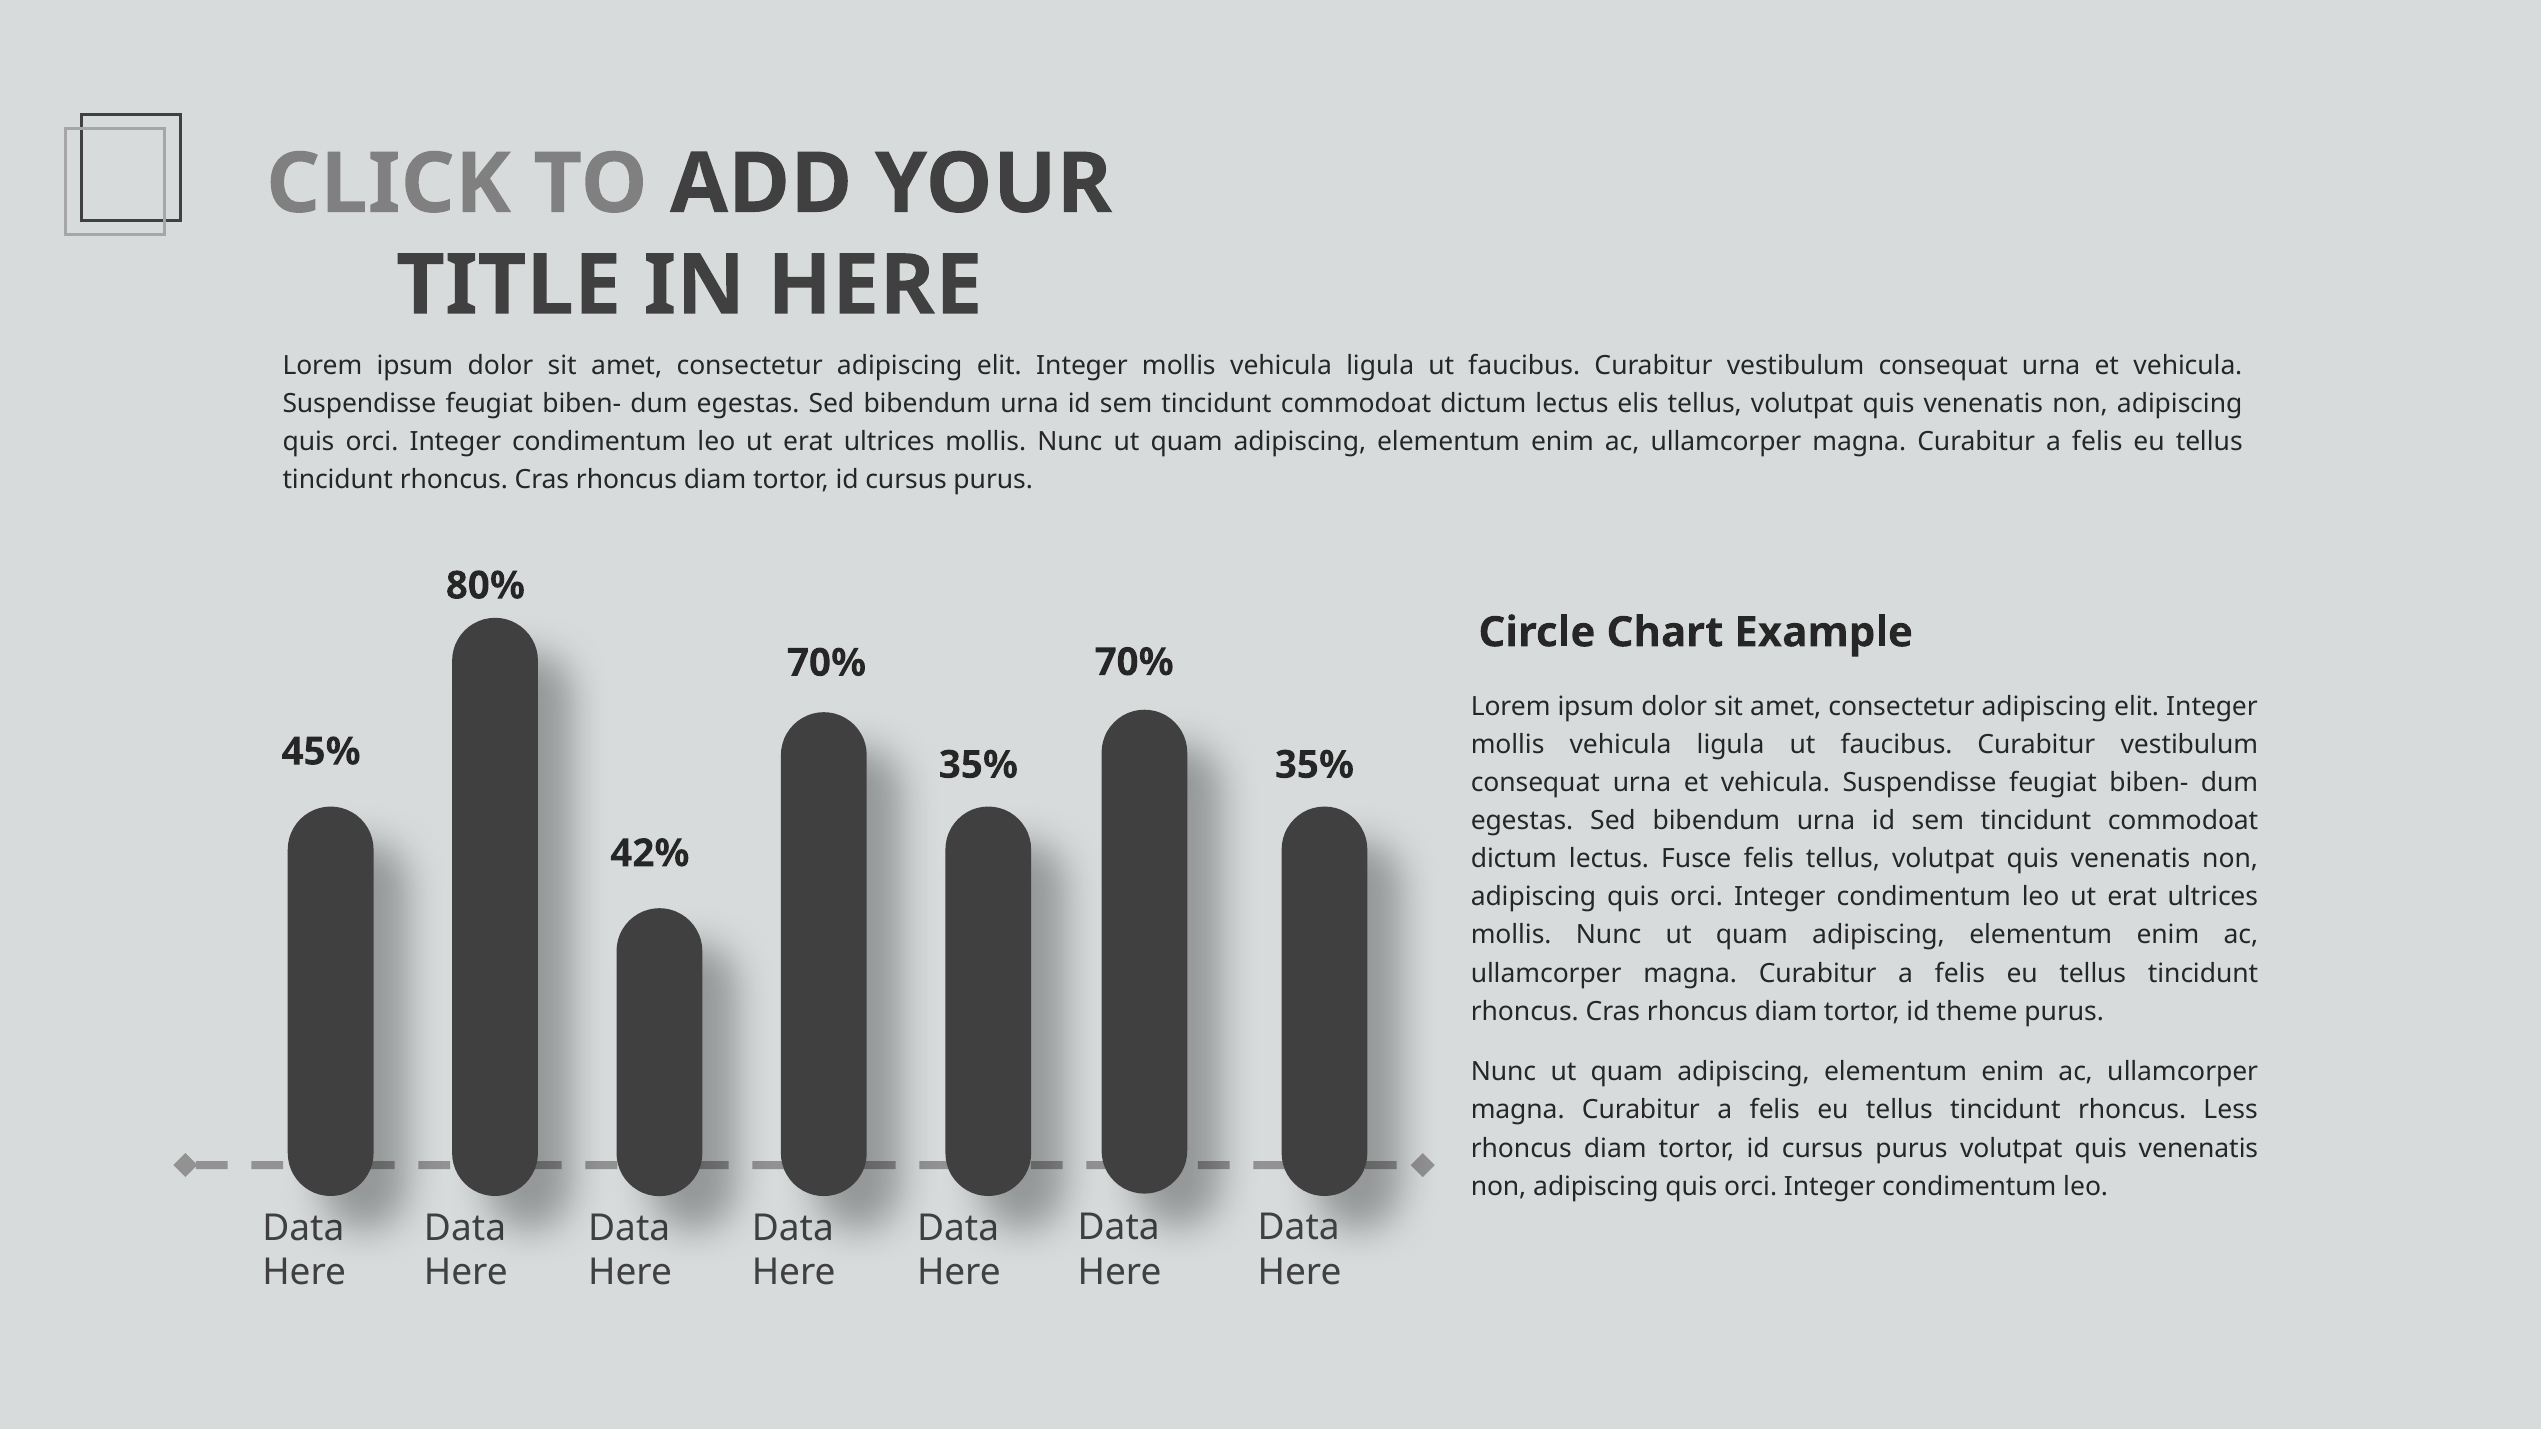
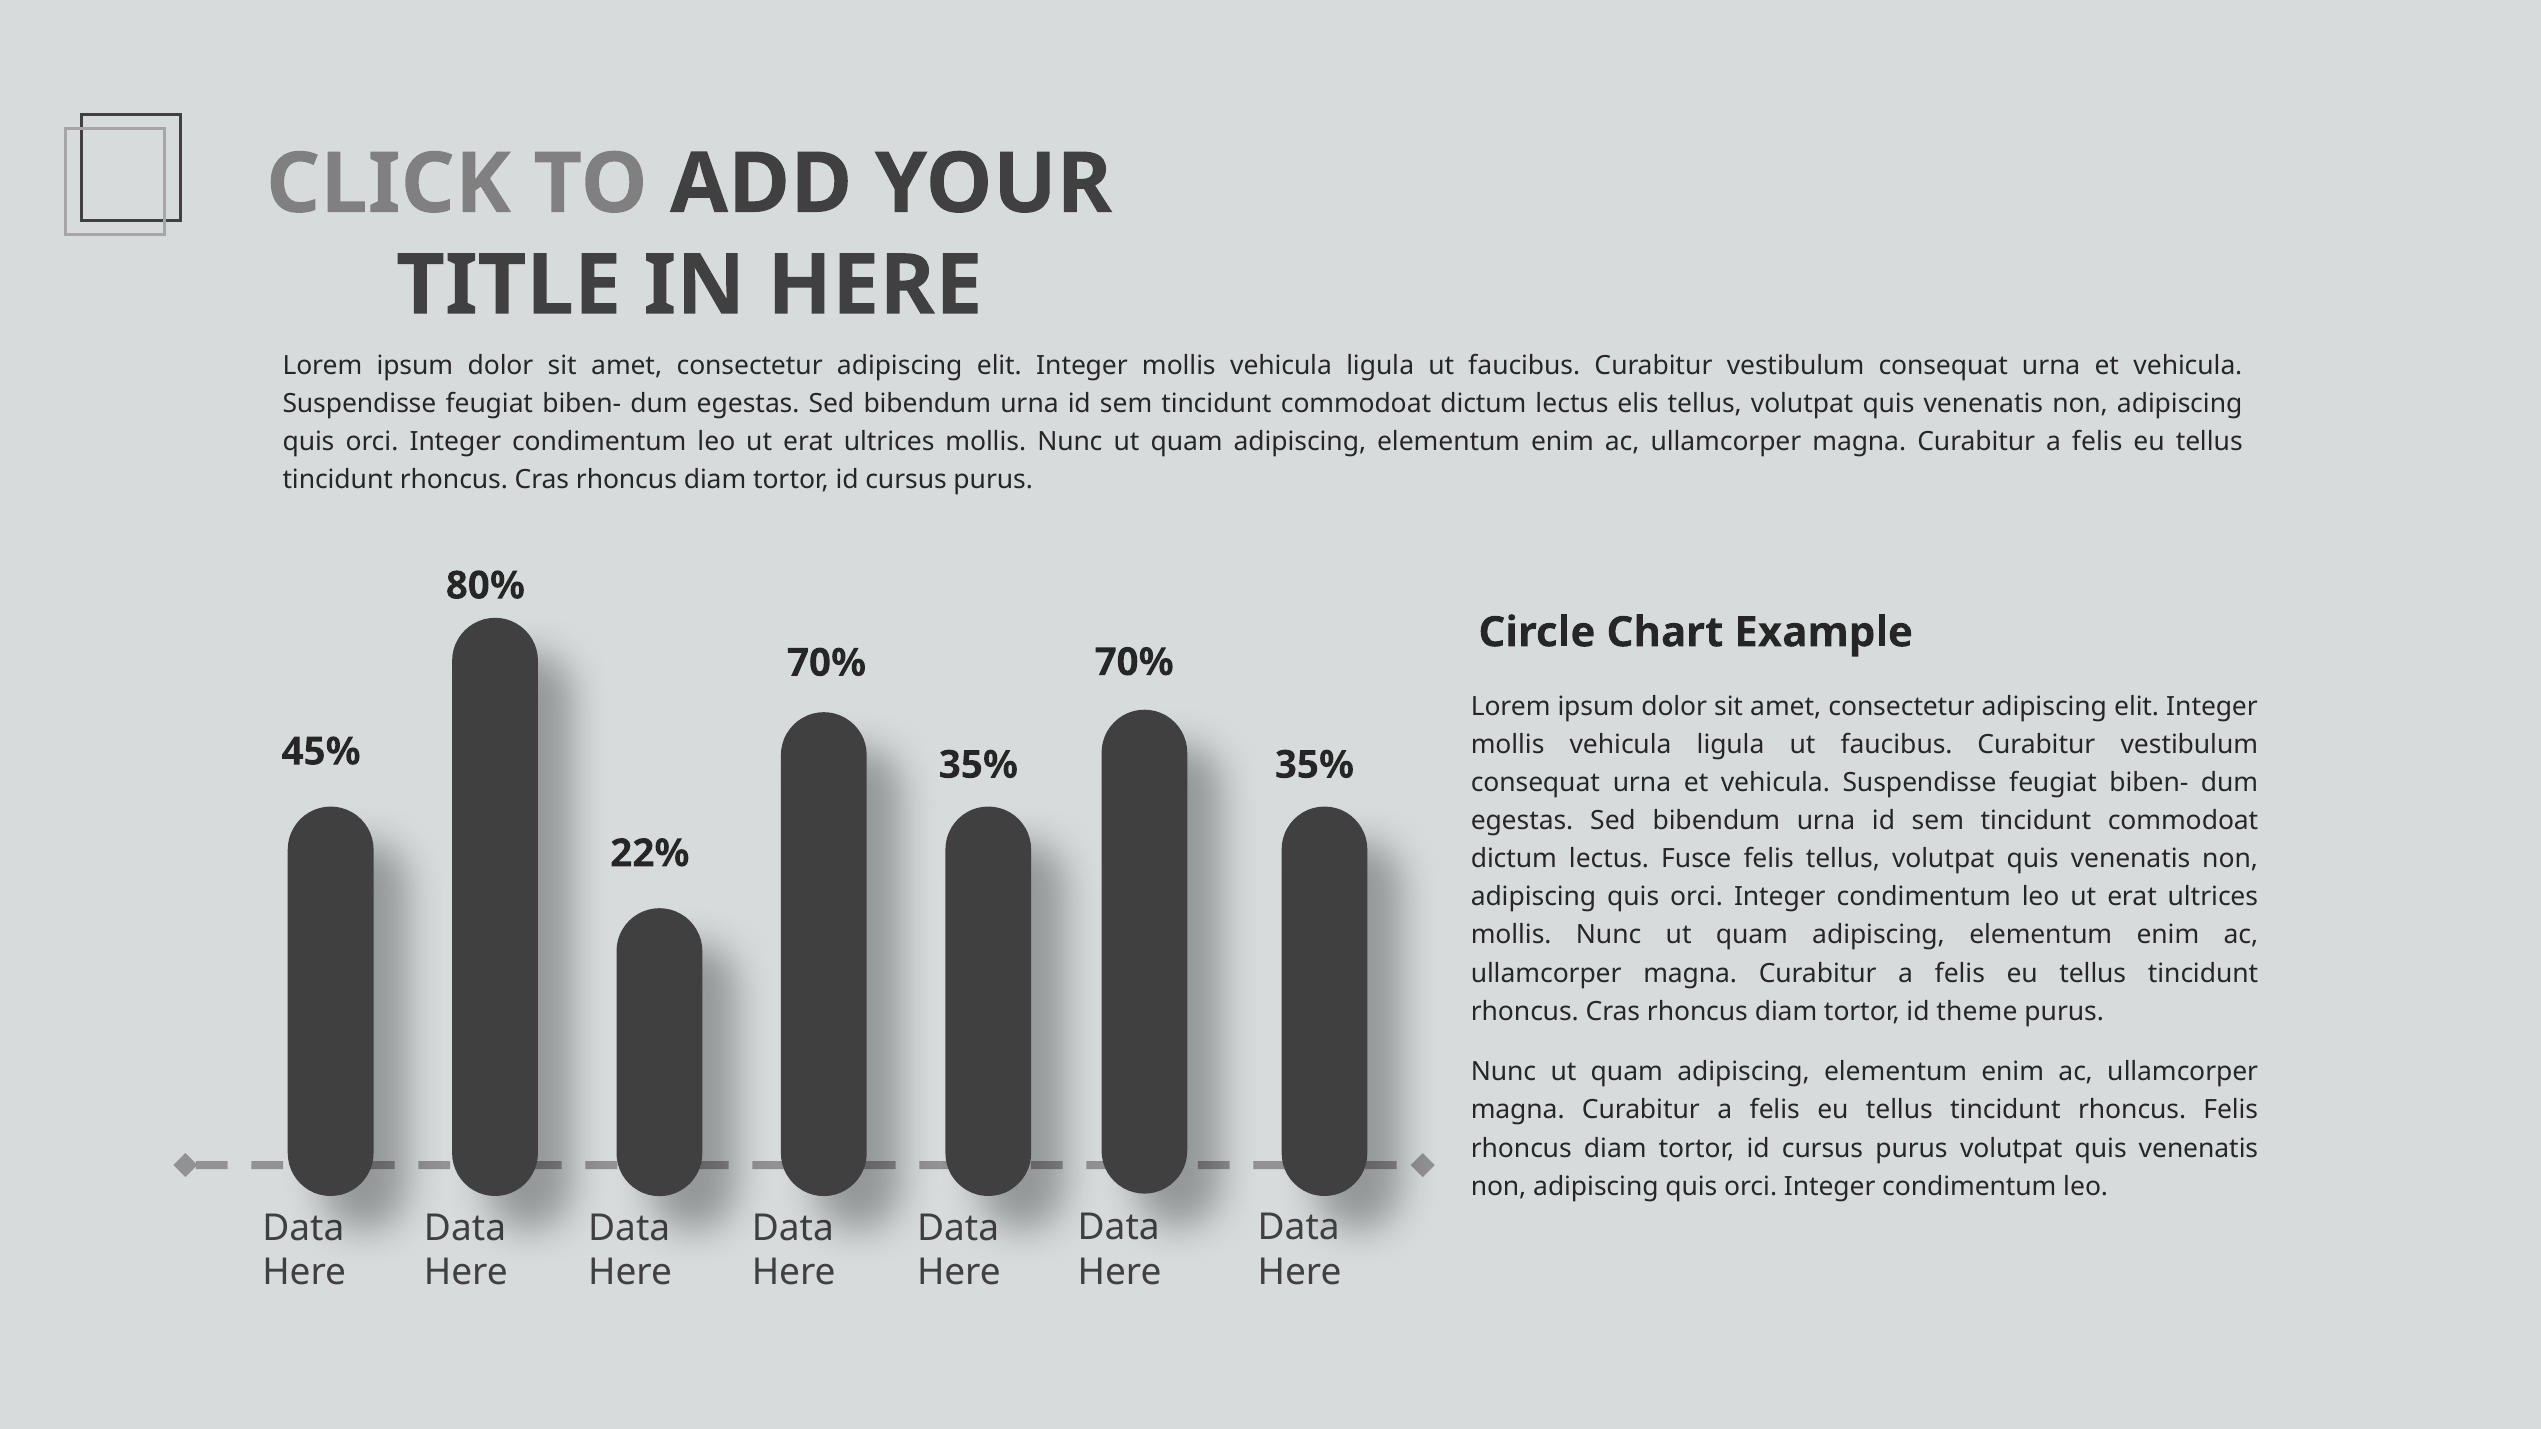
42%: 42% -> 22% (650, 854)
rhoncus Less: Less -> Felis (2231, 1110)
